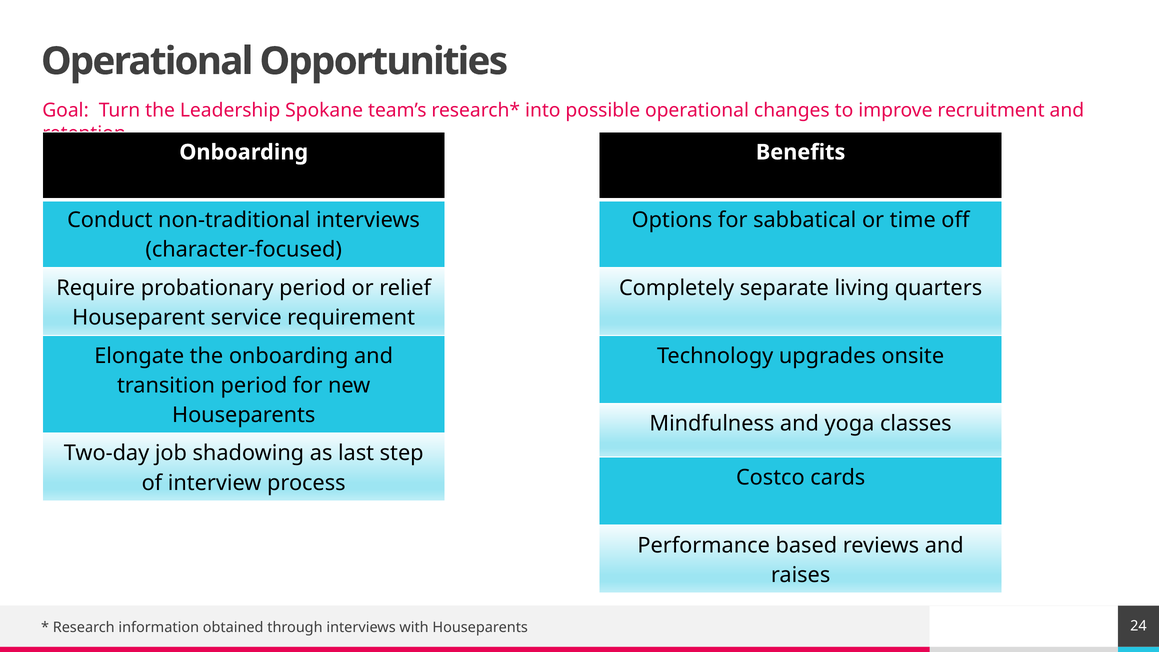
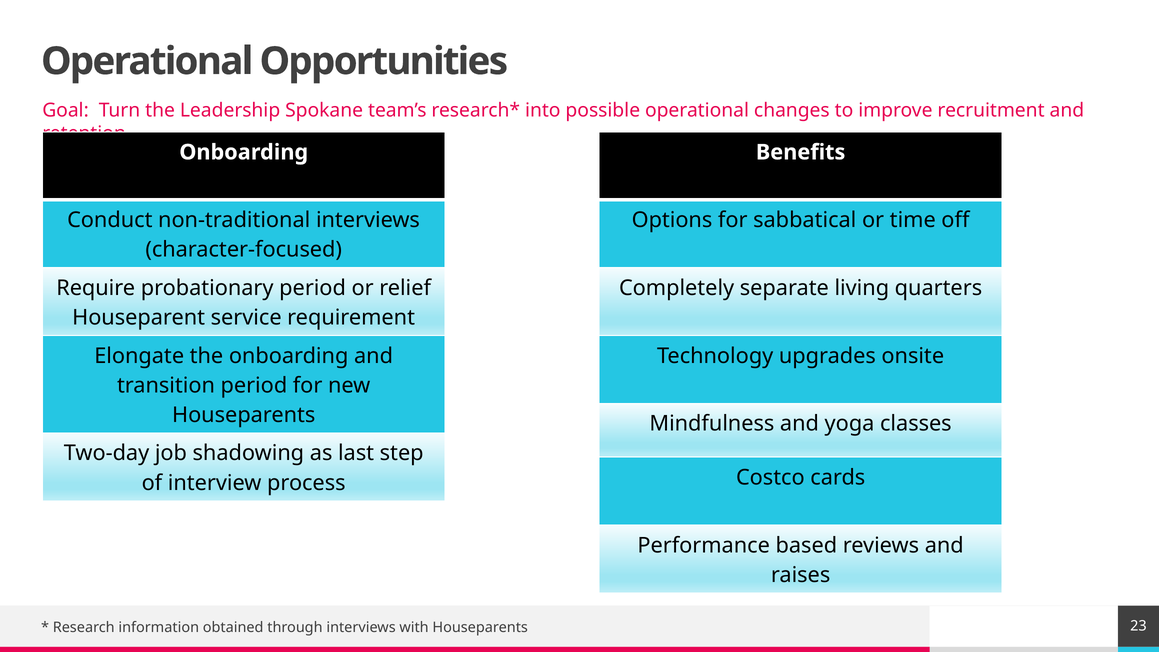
24: 24 -> 23 (1138, 626)
